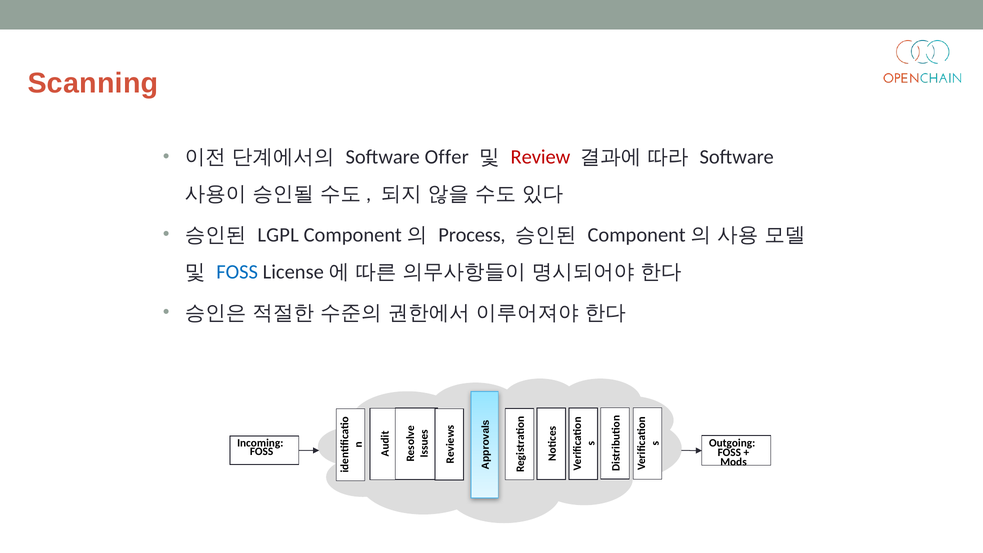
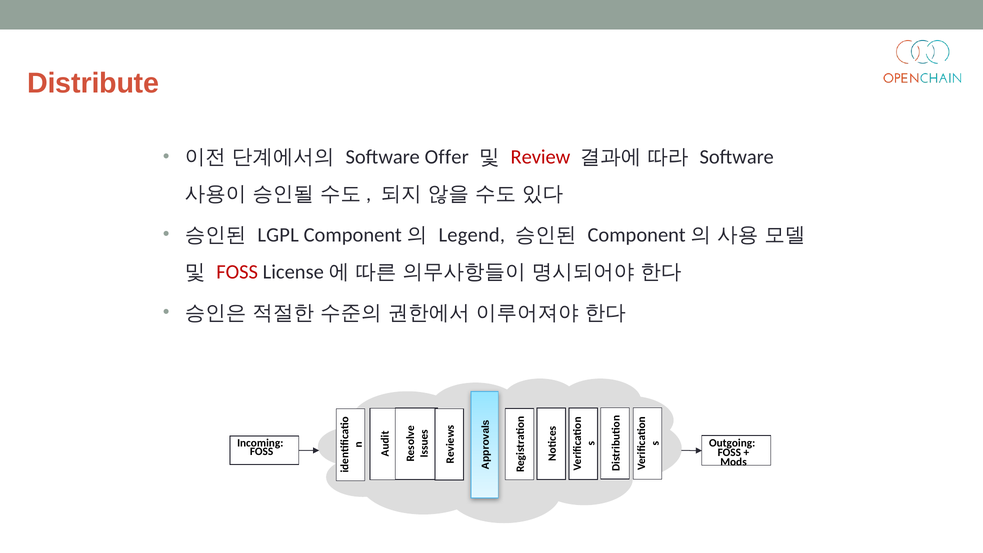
Scanning: Scanning -> Distribute (93, 83)
Process: Process -> Legend (472, 235)
FOSS colour: blue -> red (237, 272)
